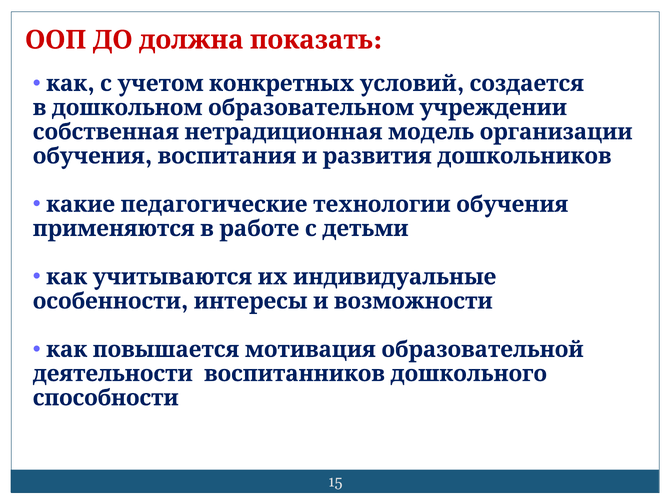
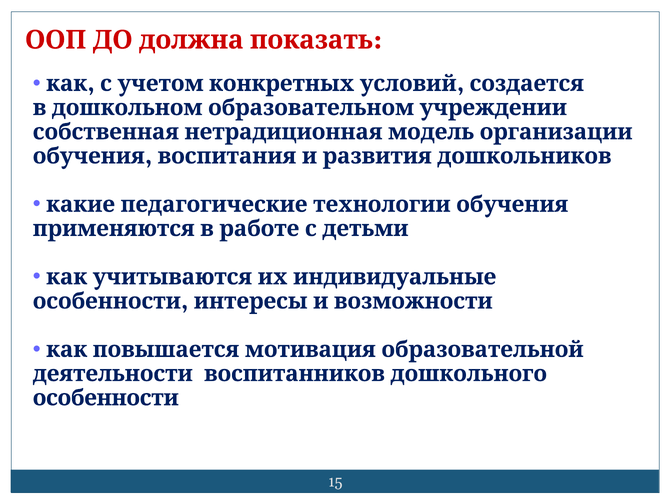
способности: способности -> особенности (106, 397)
